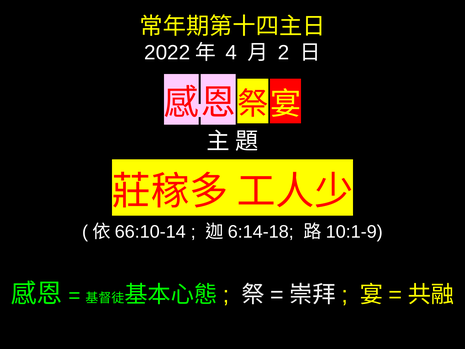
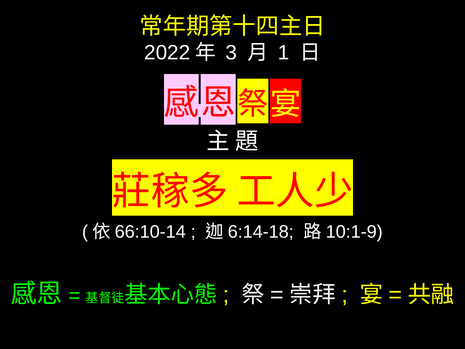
4: 4 -> 3 (231, 53)
2: 2 -> 1 (284, 53)
